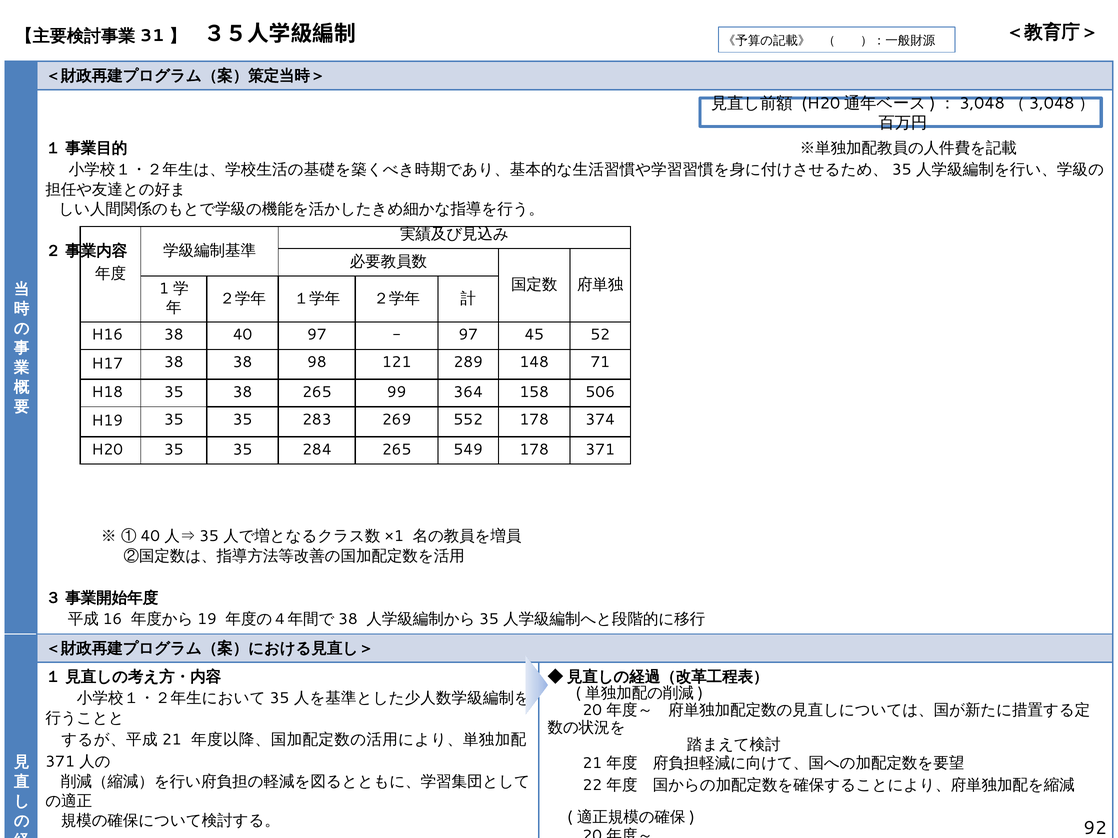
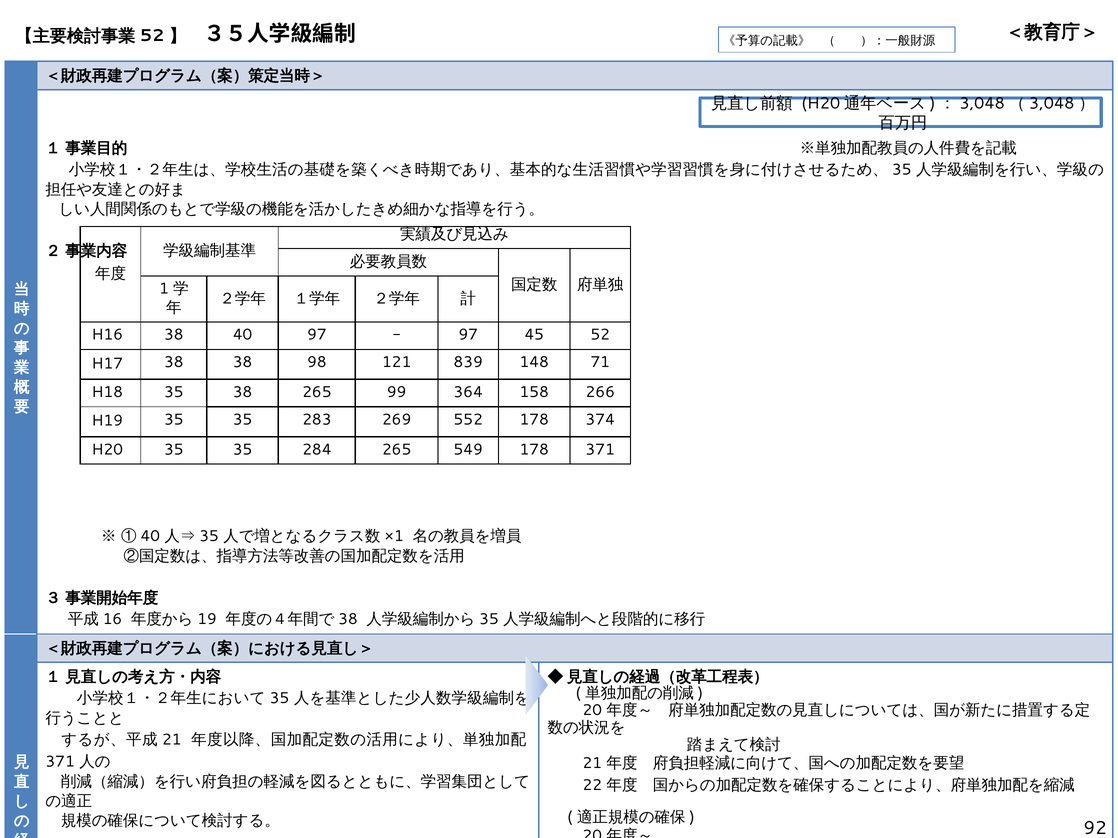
31: 31 -> 52 (152, 36)
289: 289 -> 839 (468, 363)
506: 506 -> 266 (600, 392)
